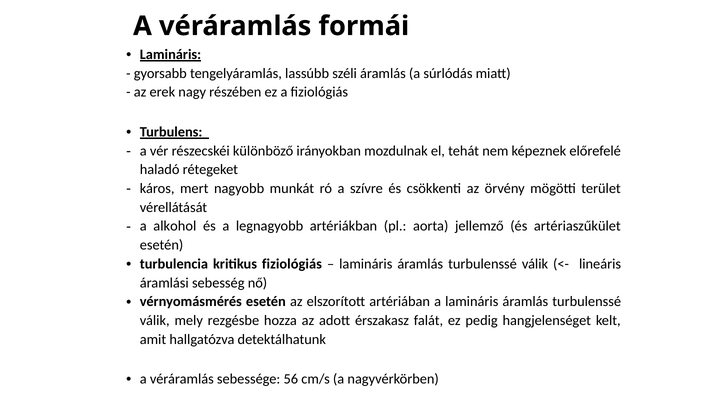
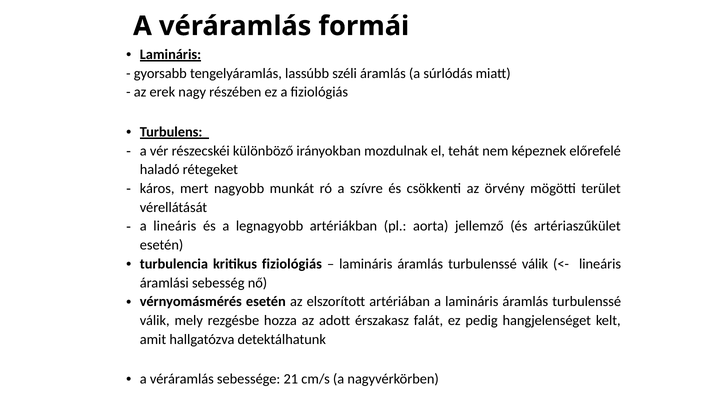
a alkohol: alkohol -> lineáris (175, 226)
56: 56 -> 21 (291, 379)
